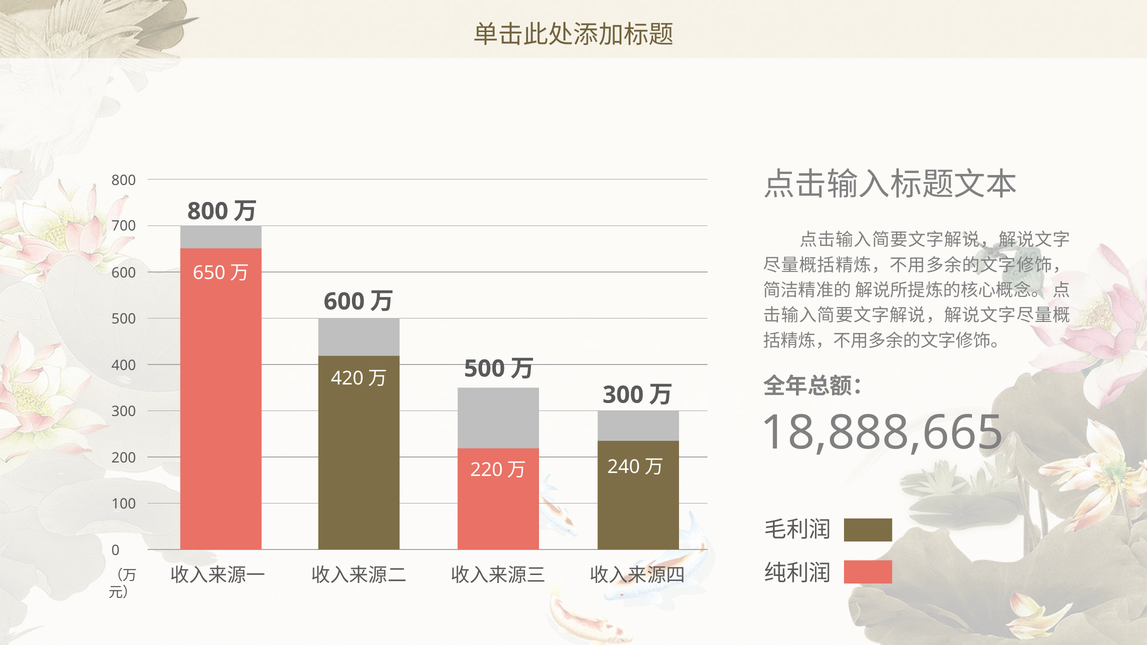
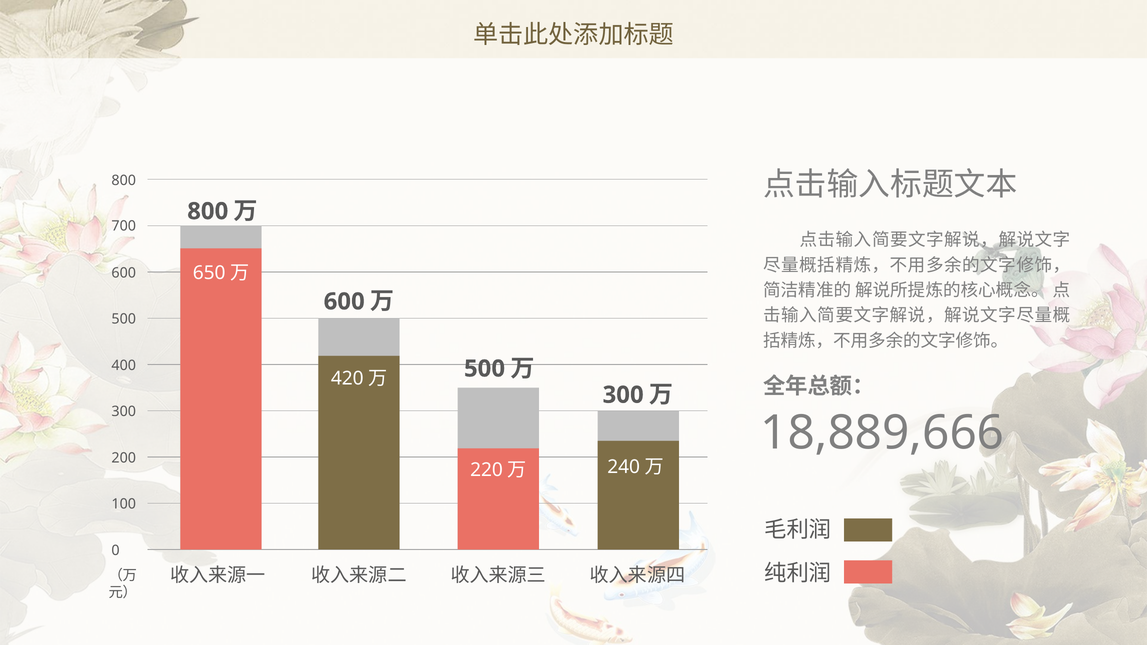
18,888,665: 18,888,665 -> 18,889,666 (882, 433)
